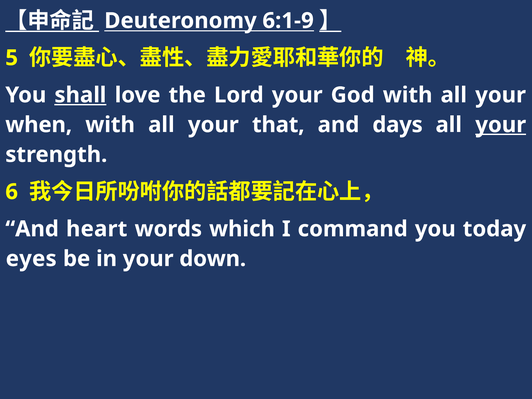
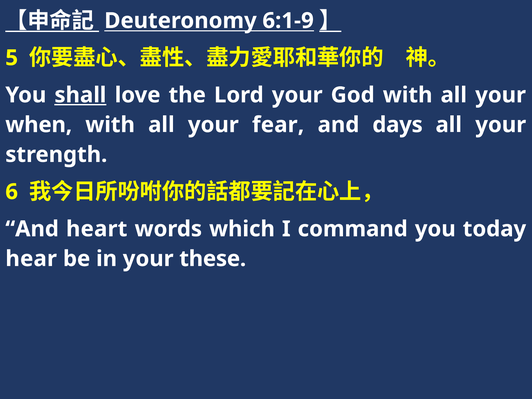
that: that -> fear (278, 125)
your underline: present -> none (501, 125)
eyes: eyes -> hear (31, 259)
down: down -> these (213, 259)
